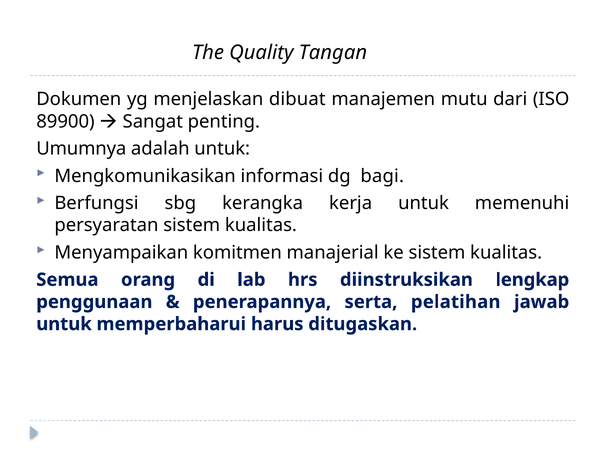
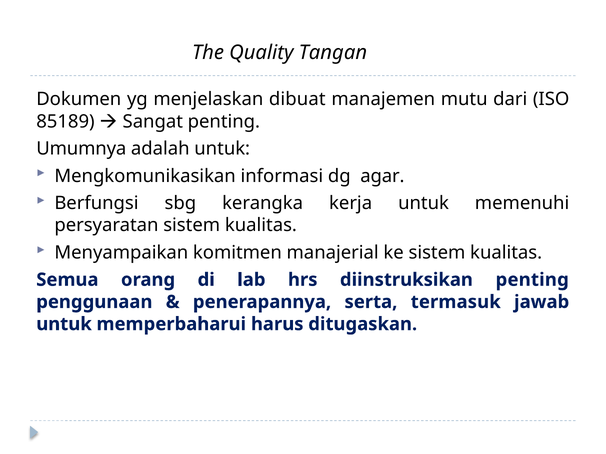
89900: 89900 -> 85189 (65, 122)
bagi: bagi -> agar (382, 176)
diinstruksikan lengkap: lengkap -> penting (532, 280)
pelatihan: pelatihan -> termasuk (456, 302)
